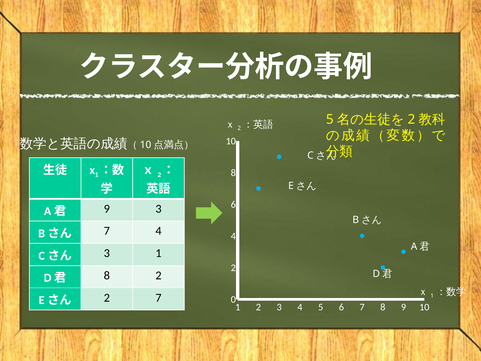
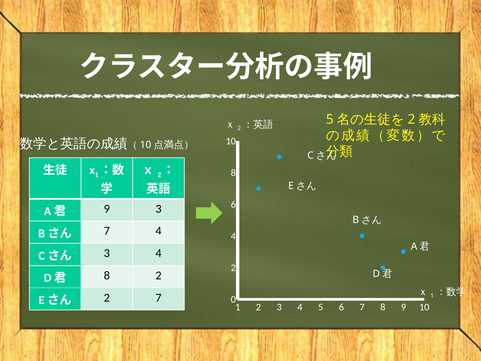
1: 1 -> 4 (159, 253)
